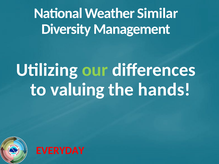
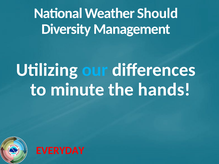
Similar: Similar -> Should (158, 13)
our colour: light green -> light blue (95, 70)
valuing: valuing -> minute (77, 90)
